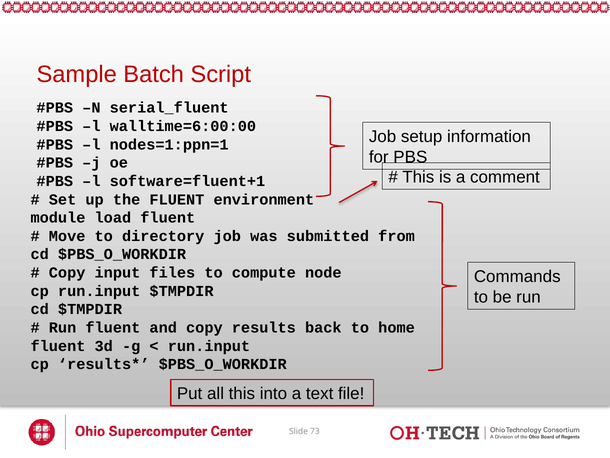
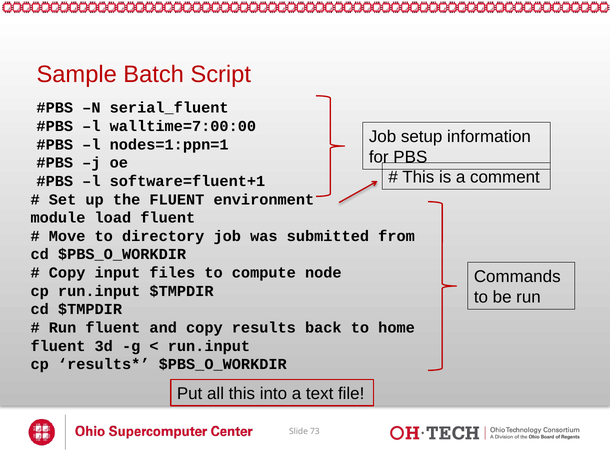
walltime=6:00:00: walltime=6:00:00 -> walltime=7:00:00 (183, 126)
